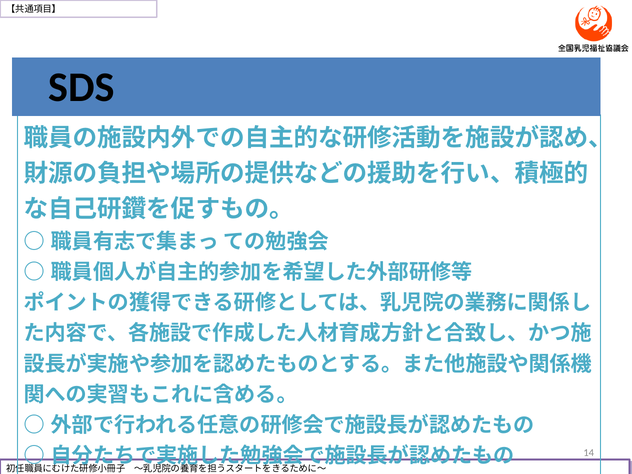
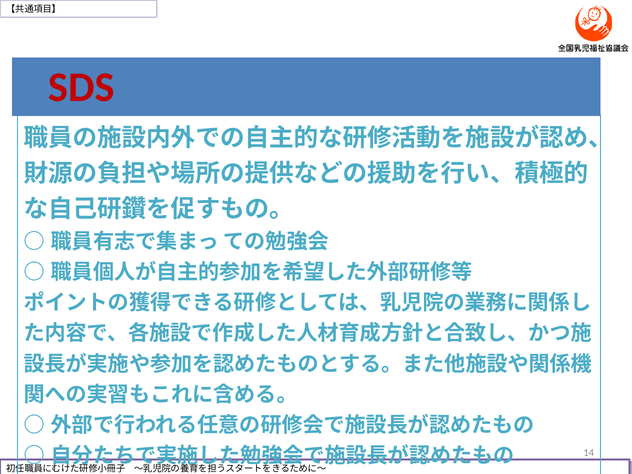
SDS colour: black -> red (81, 87)
